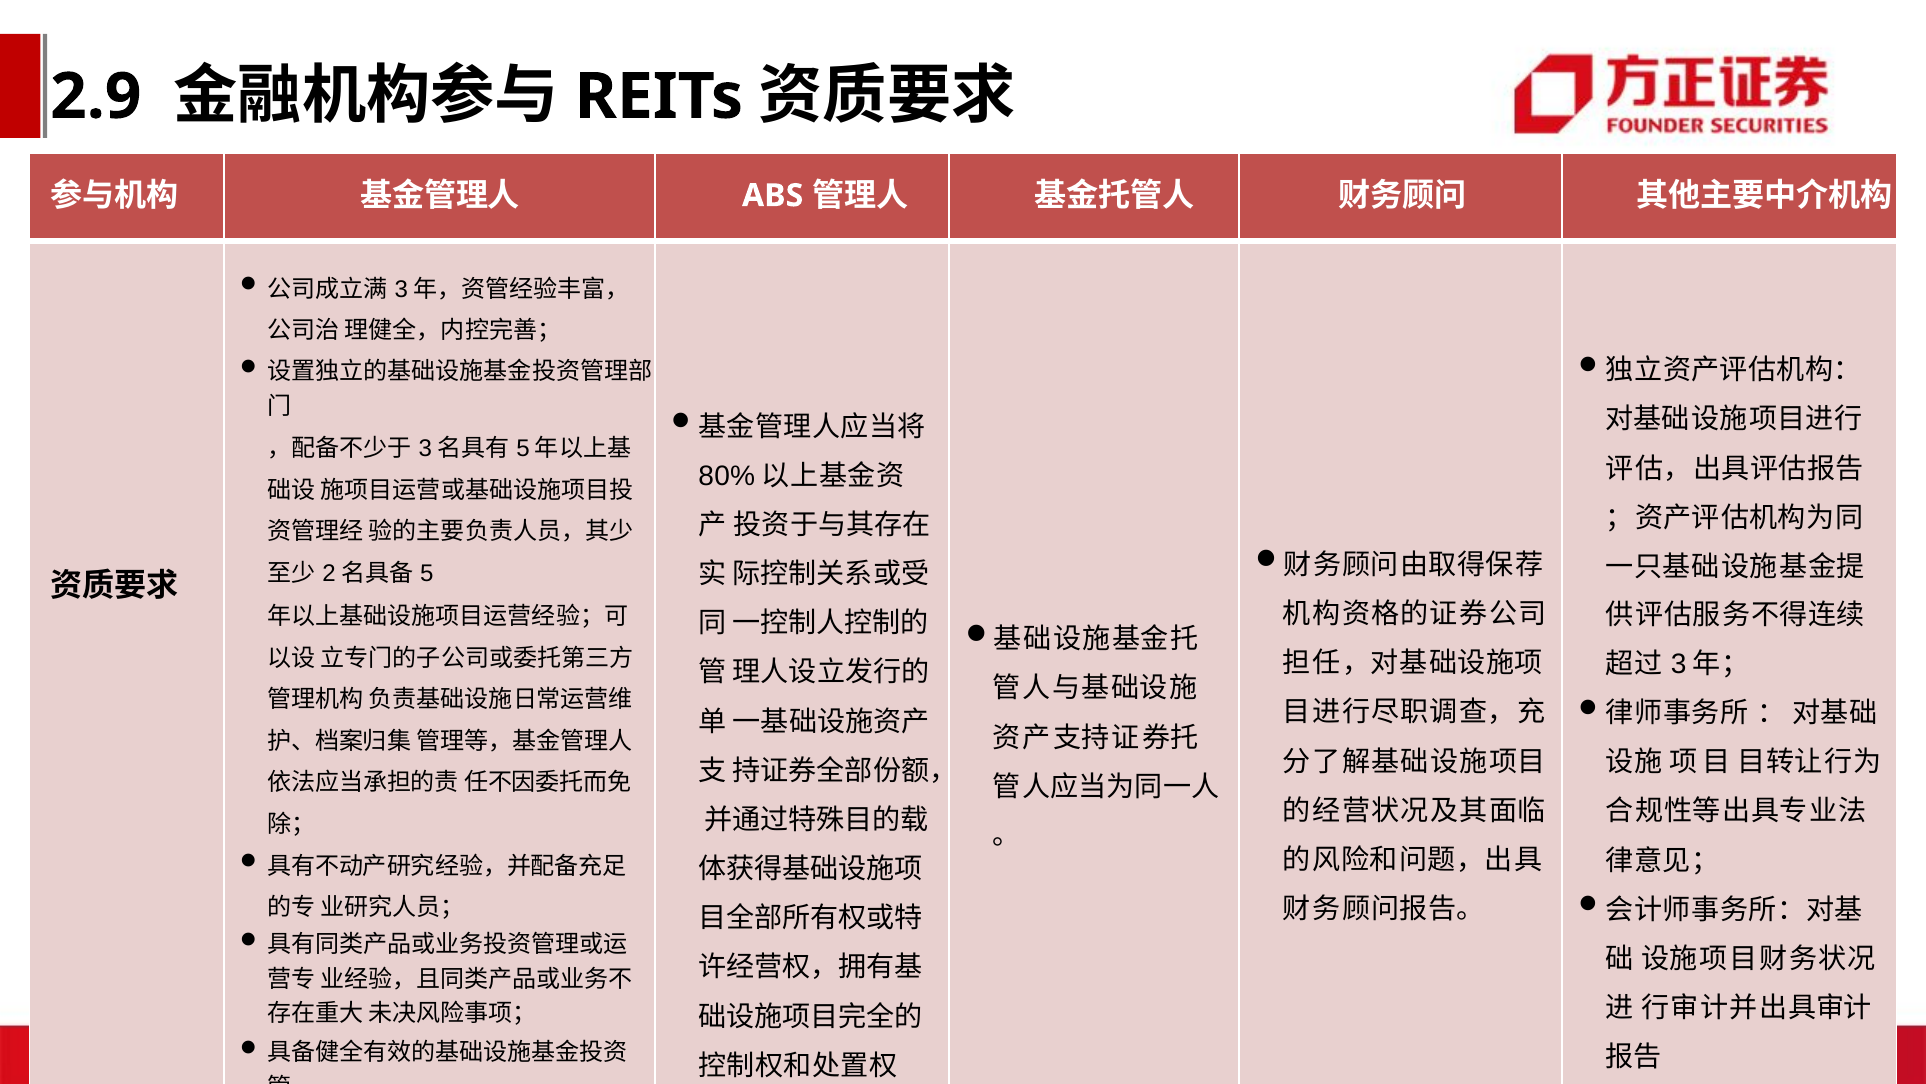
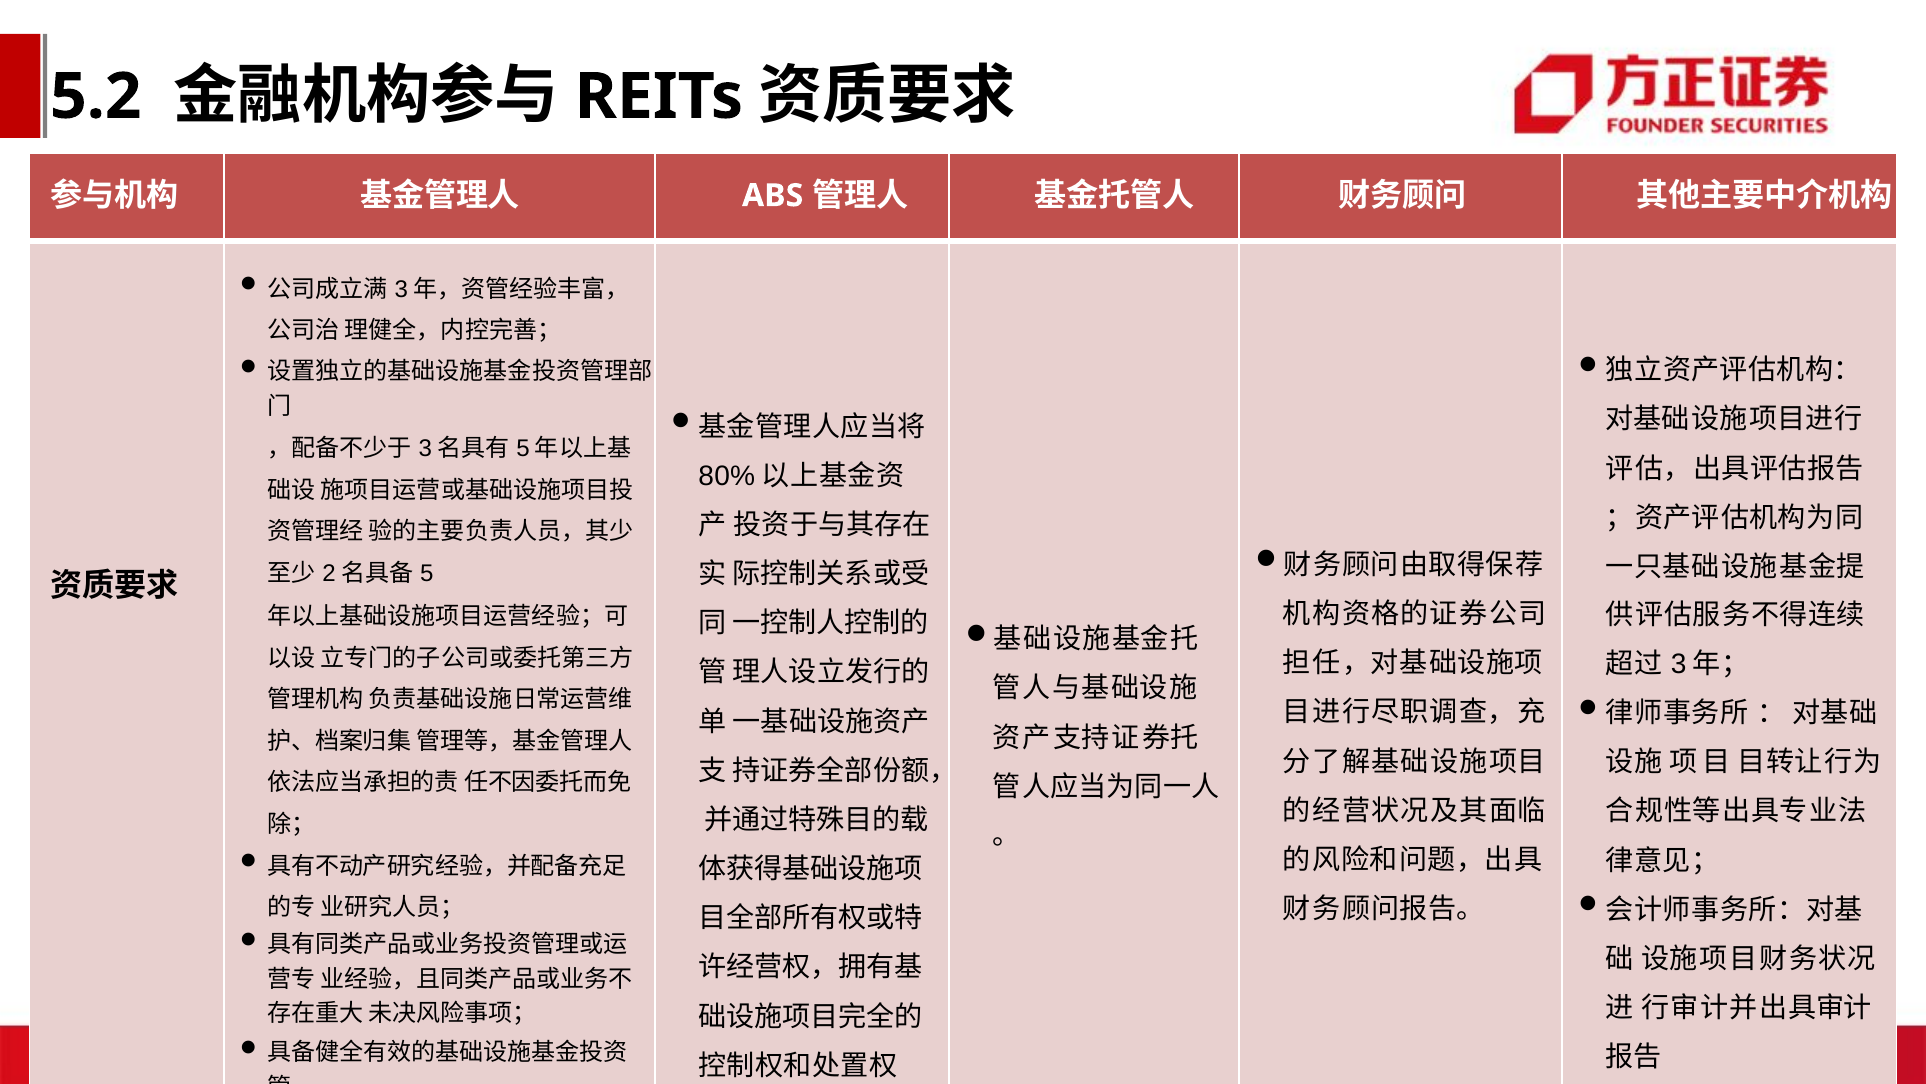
2.9: 2.9 -> 5.2 (96, 97)
